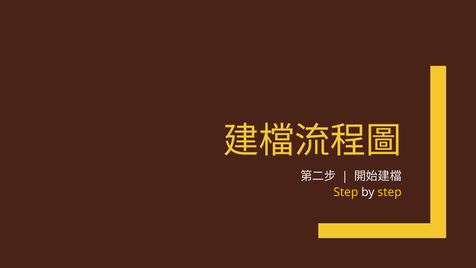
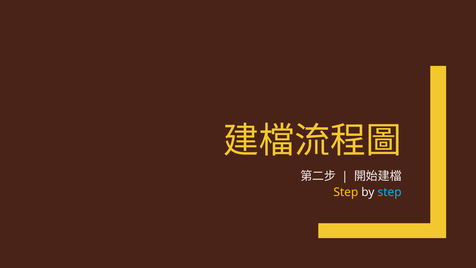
step colour: yellow -> light blue (390, 192)
